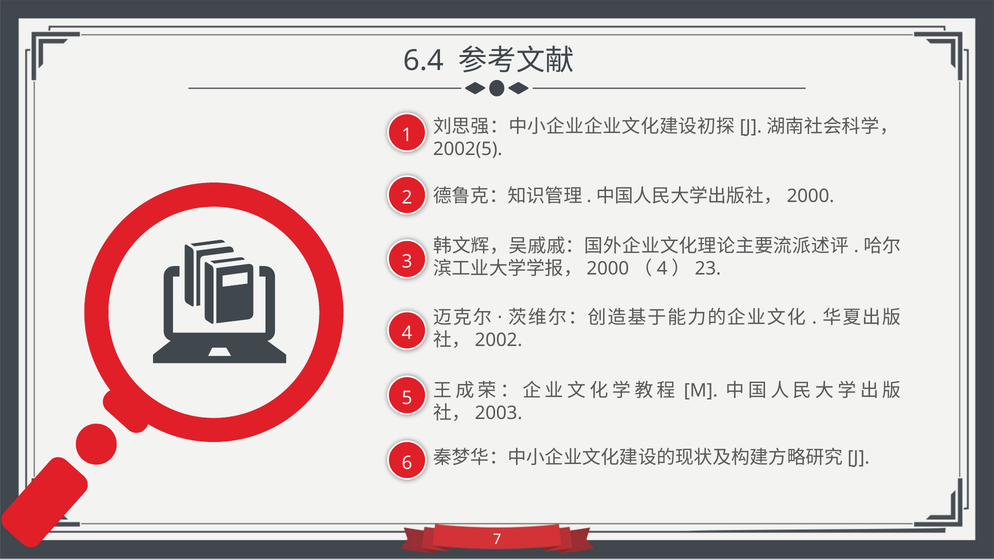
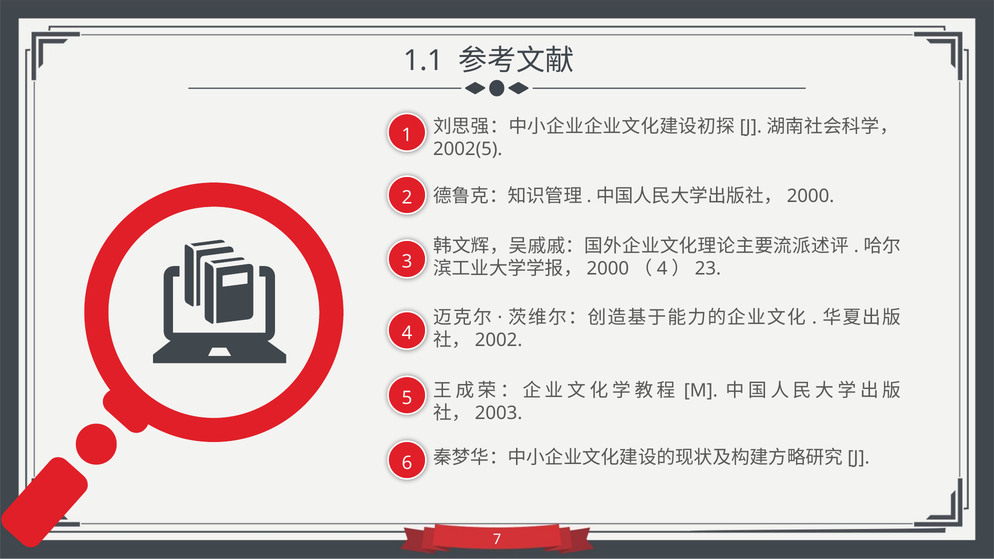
6.4: 6.4 -> 1.1 (424, 61)
